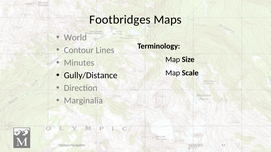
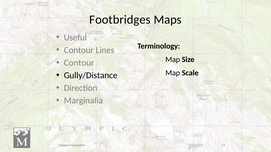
World: World -> Useful (75, 38)
Minutes: Minutes -> Contour (79, 63)
